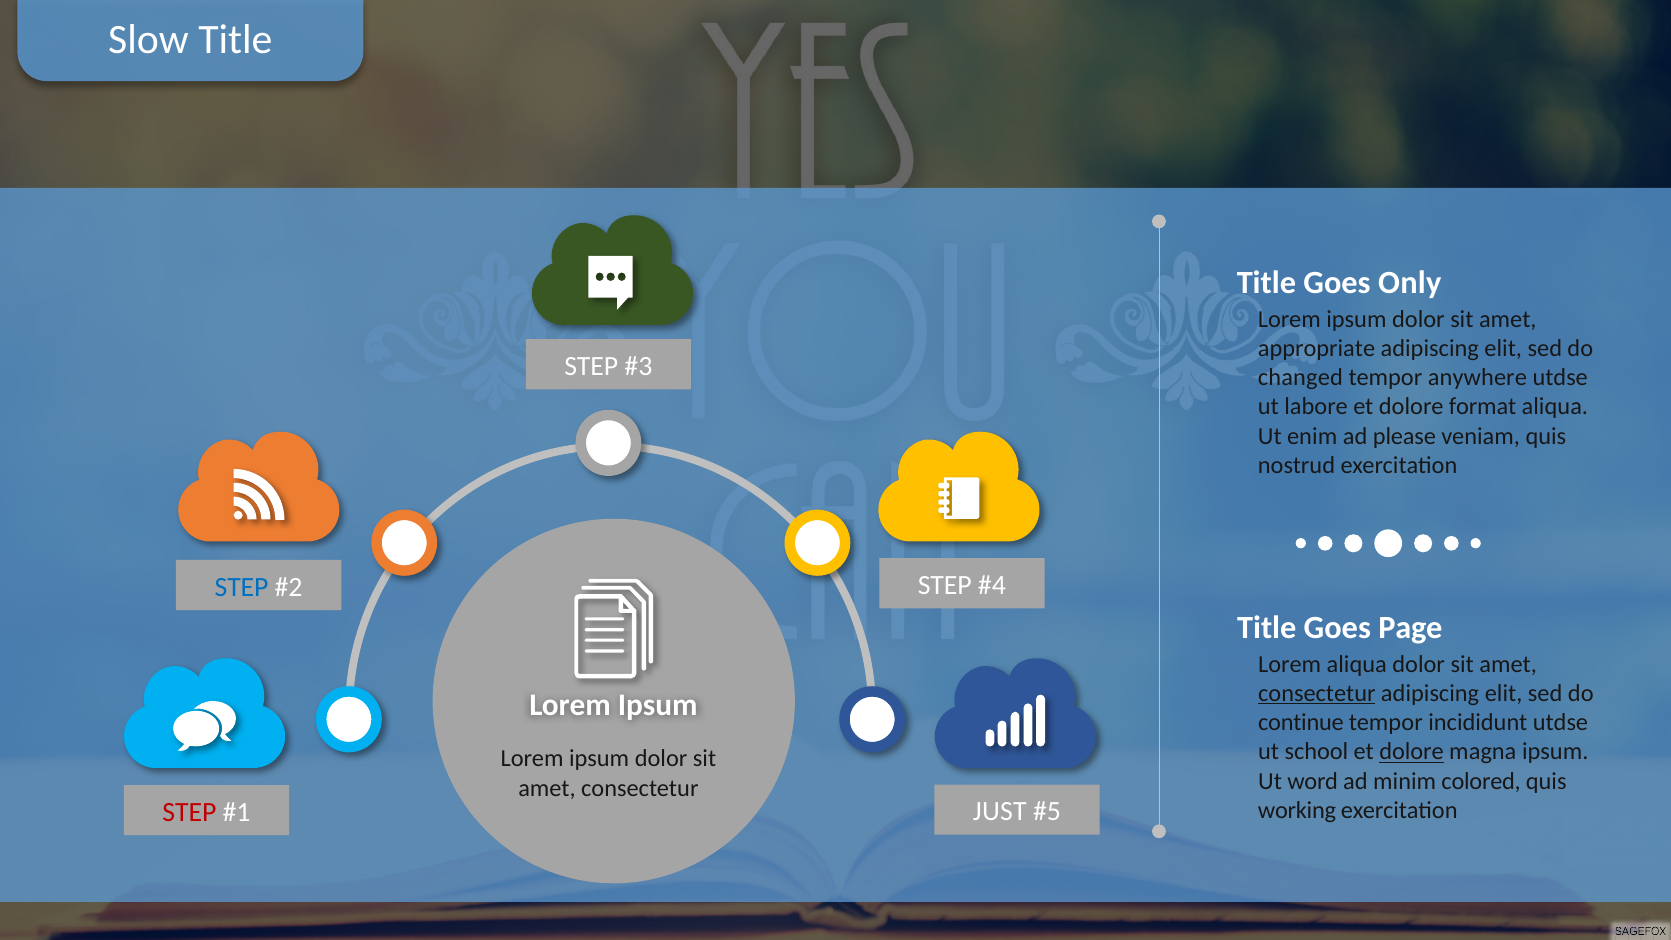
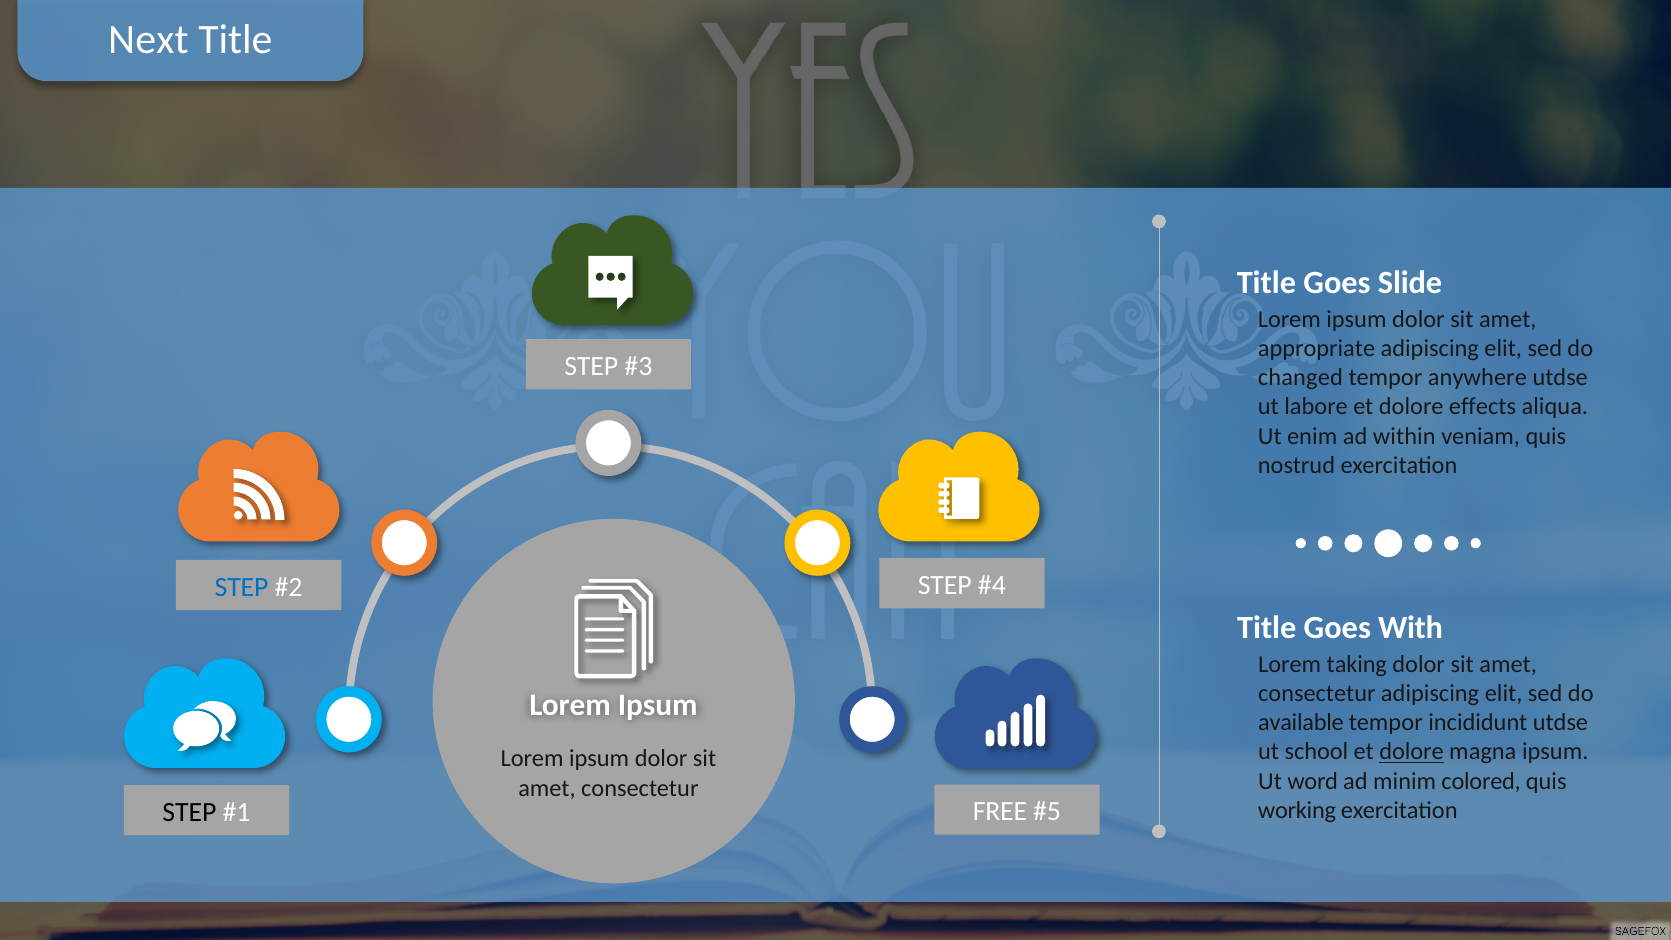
Slow: Slow -> Next (148, 39)
Only: Only -> Slide (1410, 283)
format: format -> effects (1482, 407)
please: please -> within (1404, 436)
Page: Page -> With (1410, 628)
Lorem aliqua: aliqua -> taking (1357, 664)
consectetur underline: present -> none (1317, 693)
continue: continue -> available (1301, 722)
JUST: JUST -> FREE (1000, 812)
STEP colour: red -> black (189, 812)
